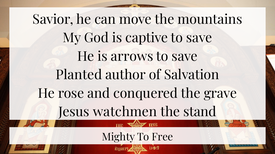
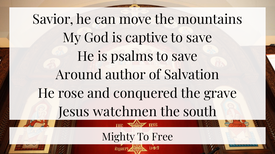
arrows: arrows -> psalms (132, 57)
Planted: Planted -> Around (79, 75)
stand: stand -> south (200, 112)
